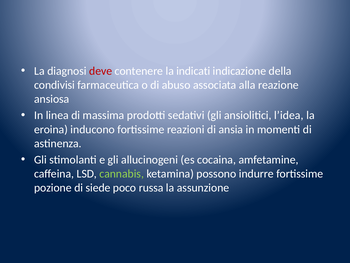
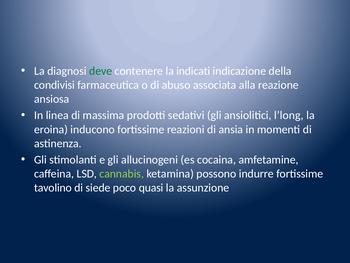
deve colour: red -> green (101, 71)
l’idea: l’idea -> l’long (289, 115)
pozione: pozione -> tavolino (53, 187)
russa: russa -> quasi (151, 187)
